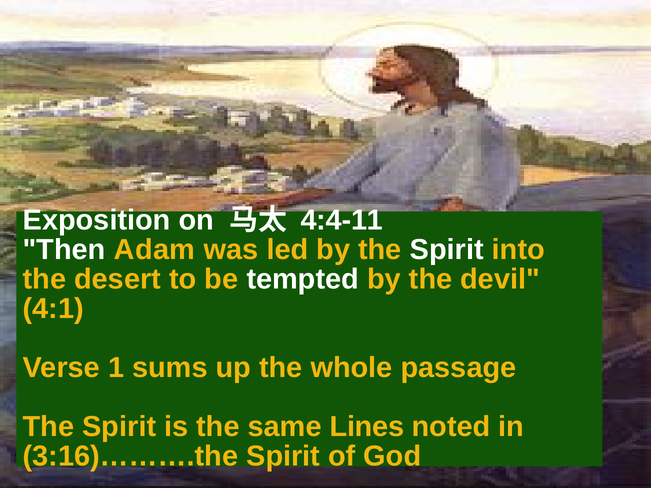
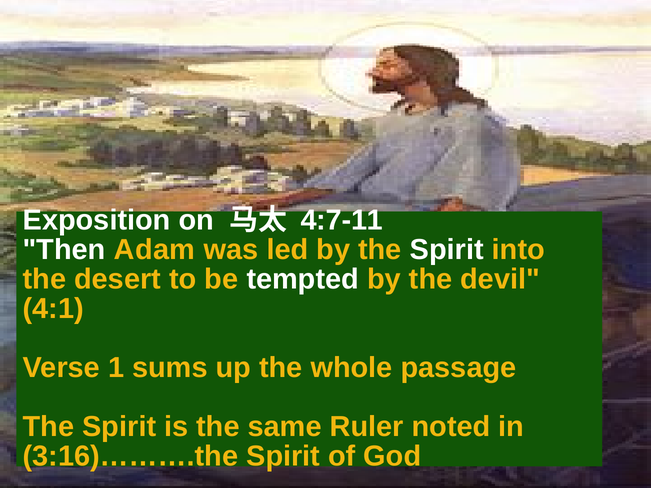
4:4-11: 4:4-11 -> 4:7-11 (342, 220)
Lines: Lines -> Ruler (367, 427)
